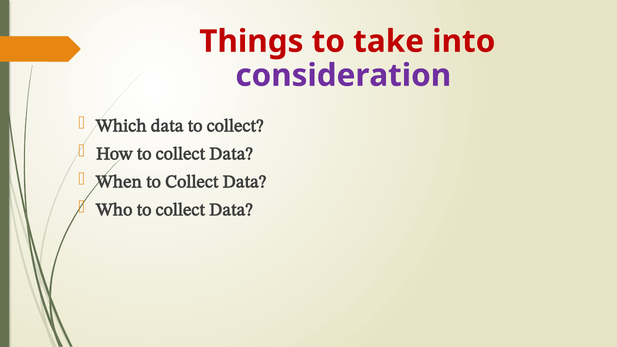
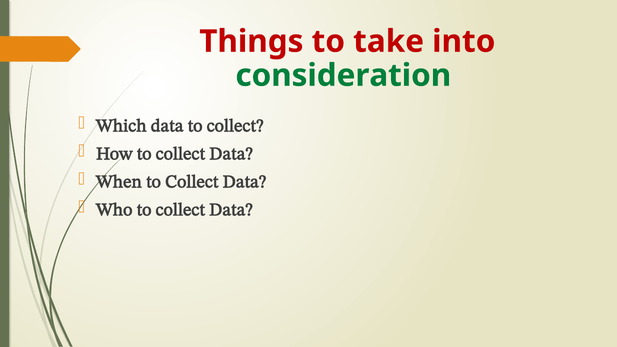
consideration colour: purple -> green (343, 75)
